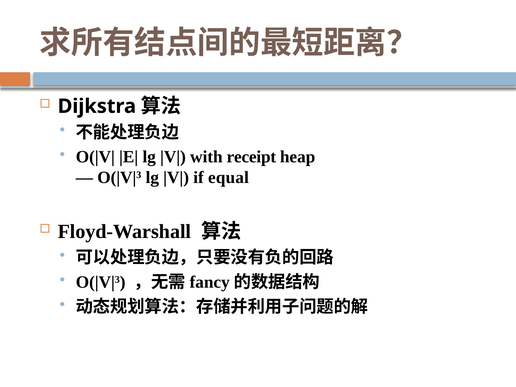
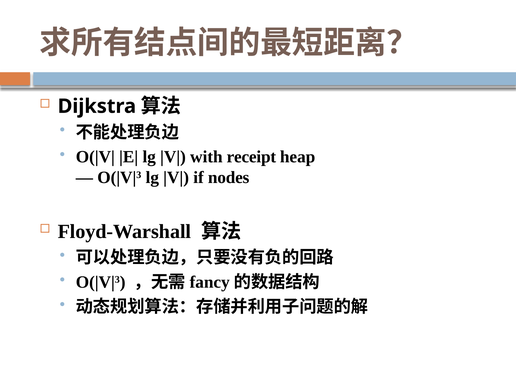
equal: equal -> nodes (229, 178)
